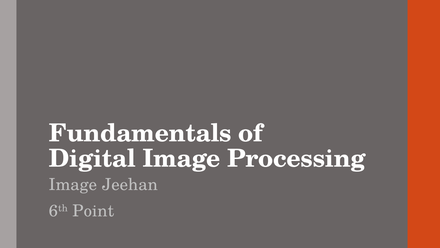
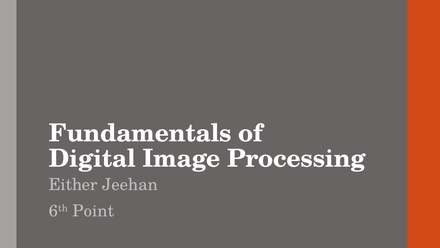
Image: Image -> Either (73, 184)
